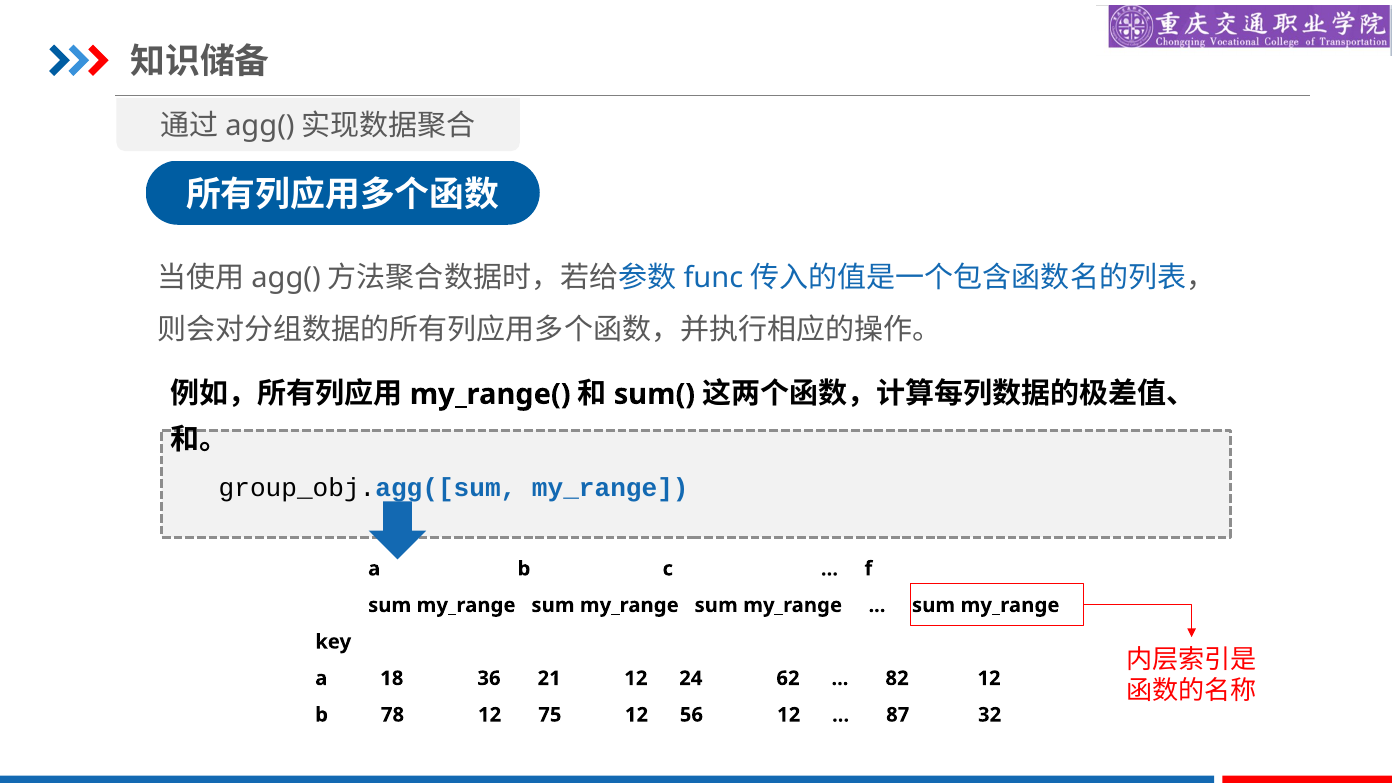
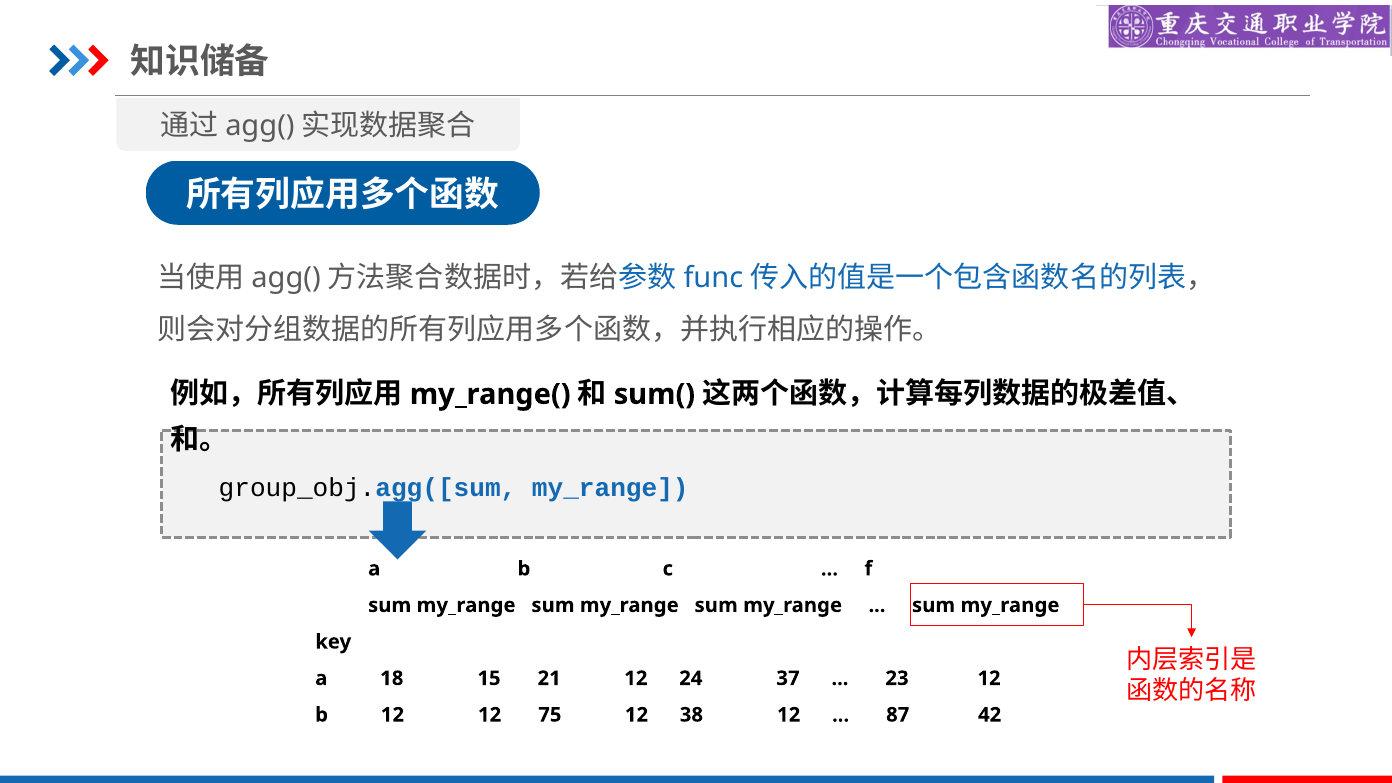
36: 36 -> 15 (489, 679)
62: 62 -> 37 (788, 679)
82: 82 -> 23 (897, 679)
b 78: 78 -> 12 (392, 715)
56: 56 -> 38 (691, 715)
32: 32 -> 42 (990, 715)
